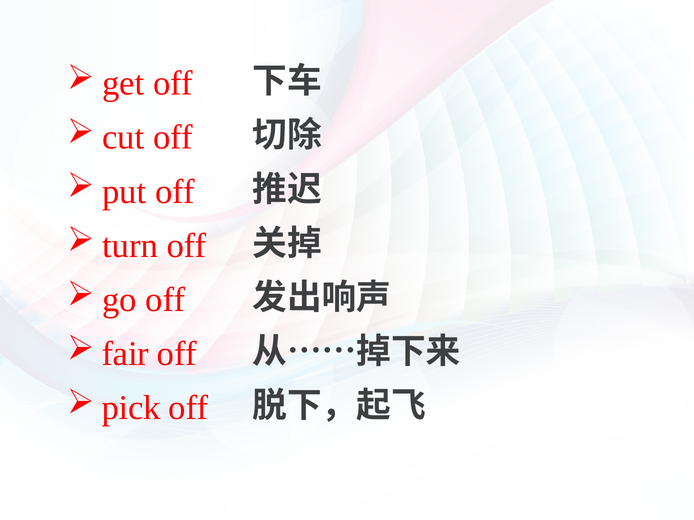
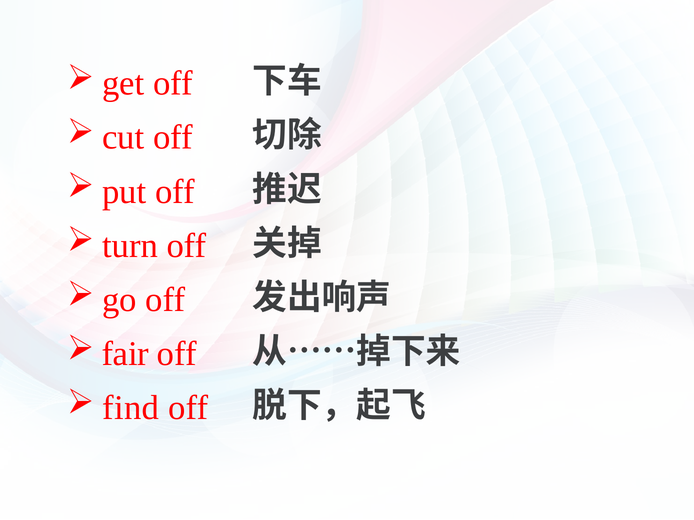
pick: pick -> find (131, 408)
